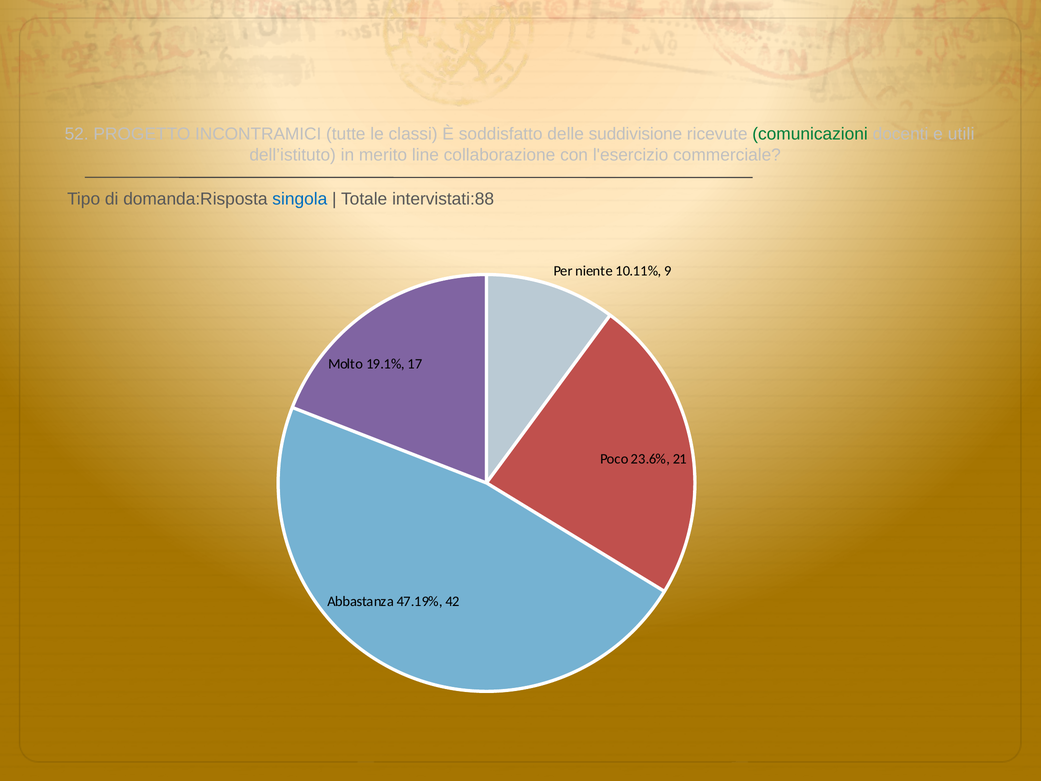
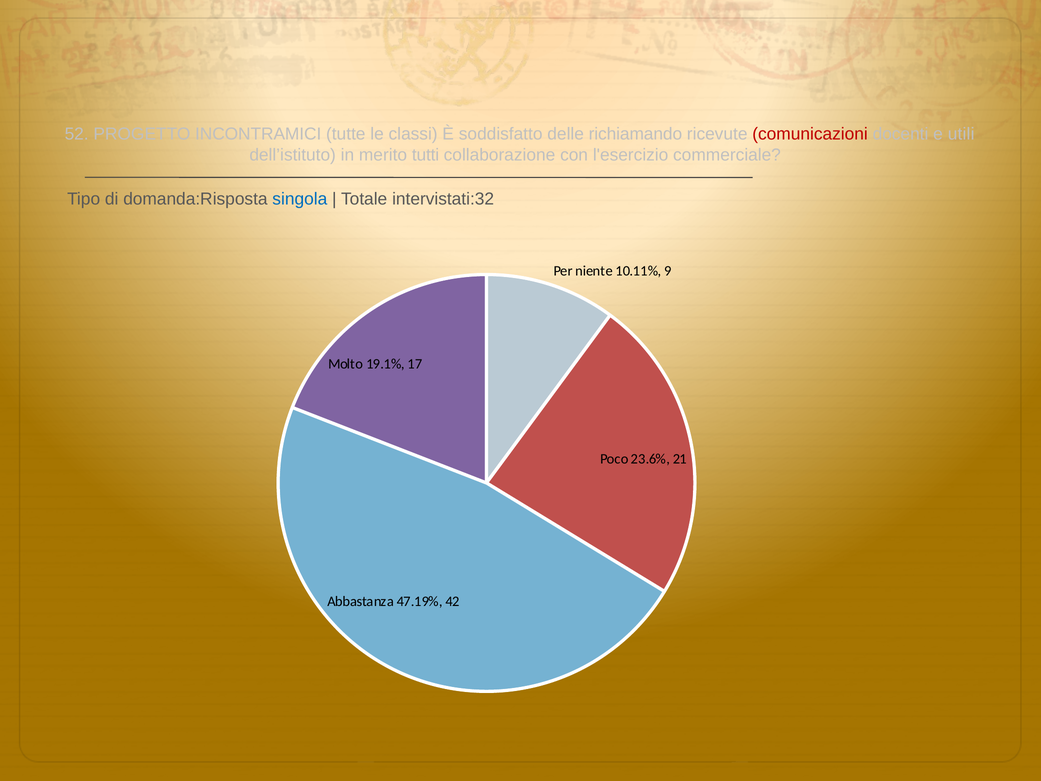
suddivisione: suddivisione -> richiamando (635, 134)
comunicazioni colour: green -> red (810, 134)
line: line -> tutti (426, 155)
intervistati:88: intervistati:88 -> intervistati:32 (443, 199)
